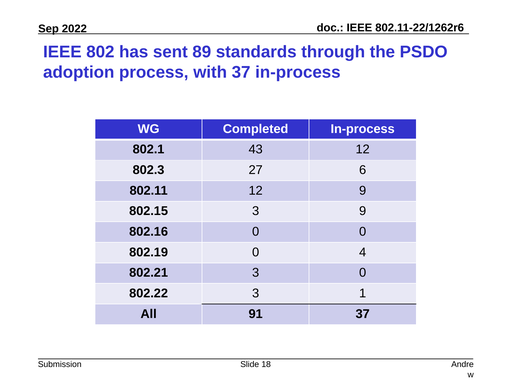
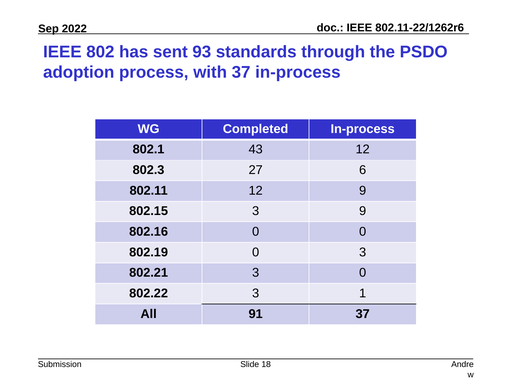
89: 89 -> 93 (202, 52)
0 4: 4 -> 3 (363, 252)
